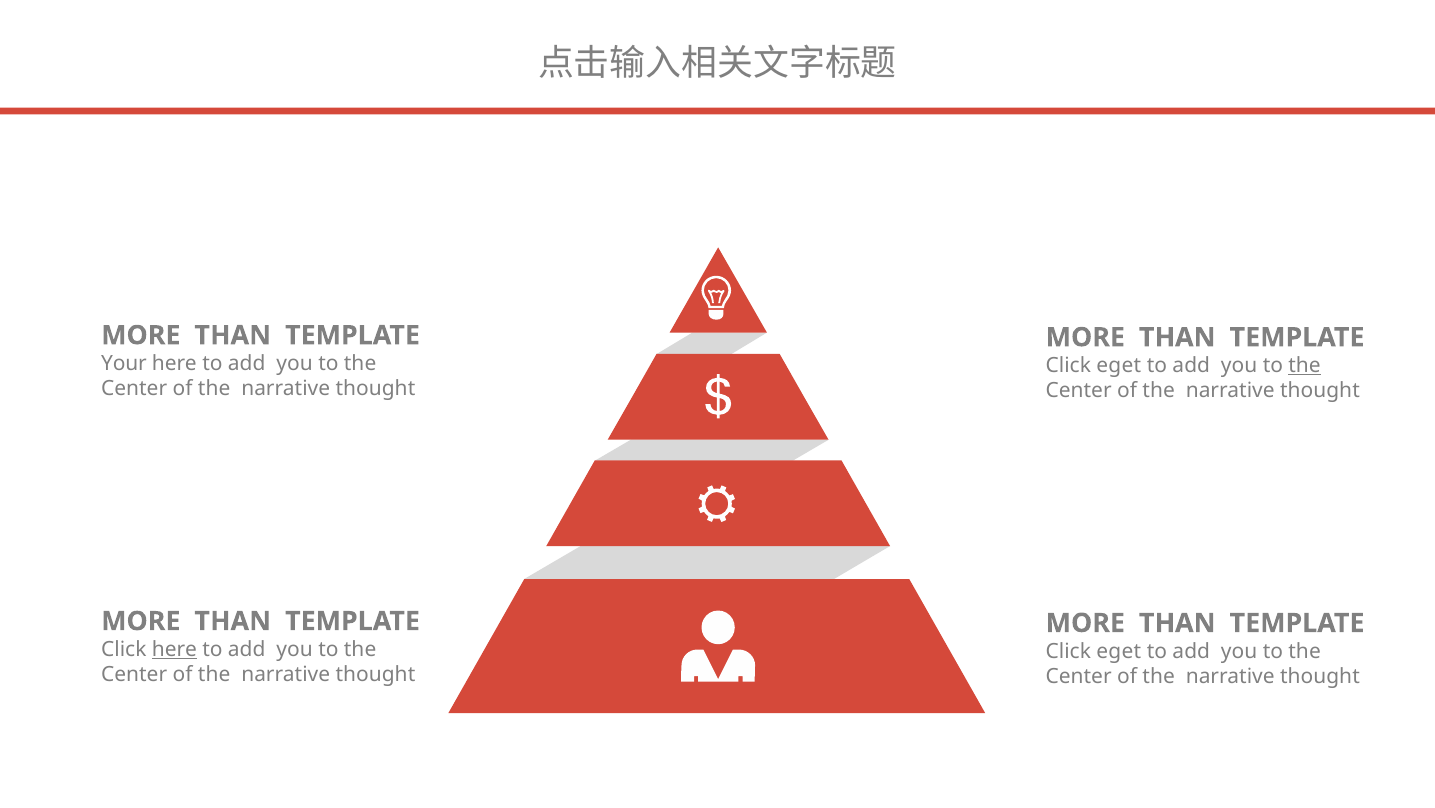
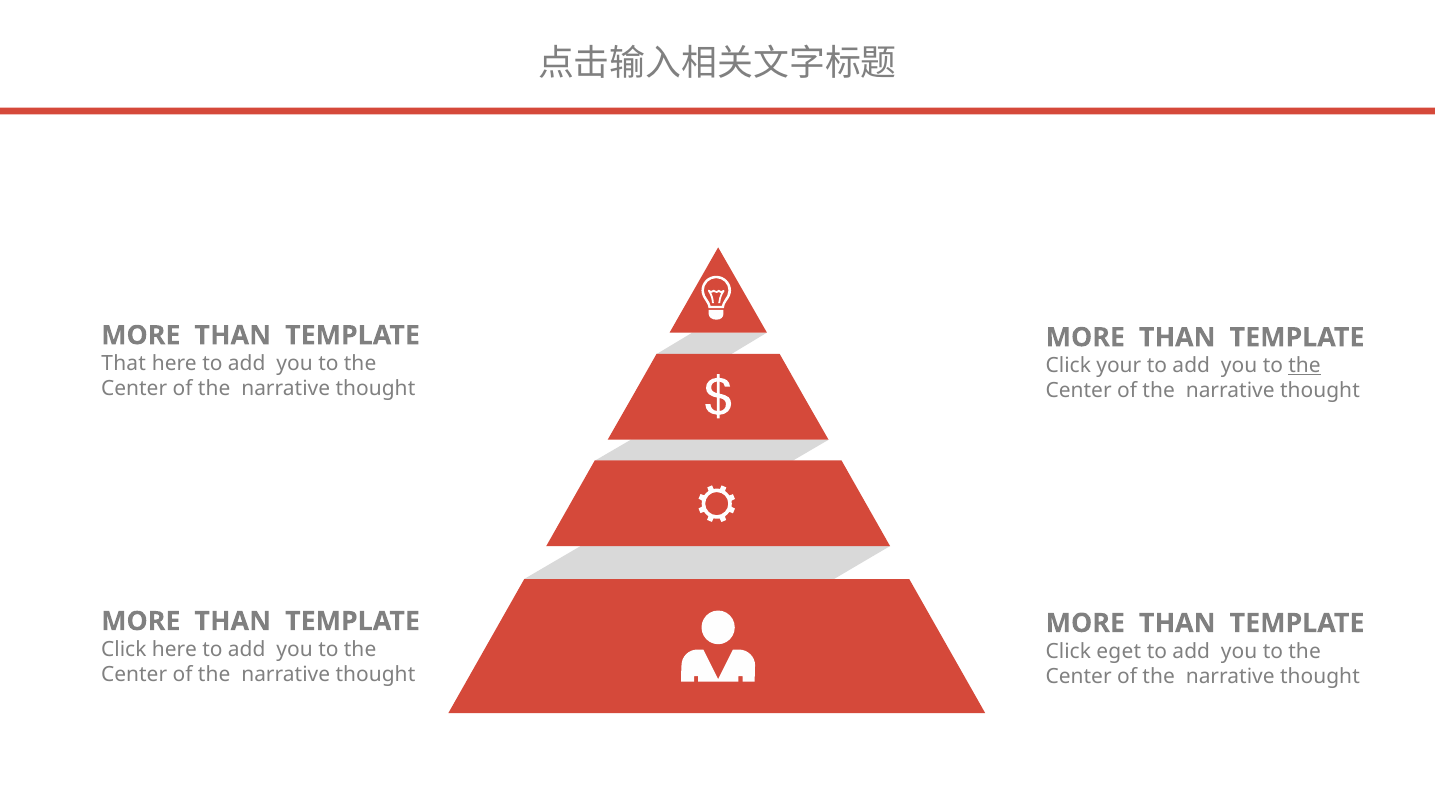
Your: Your -> That (124, 363)
eget: eget -> your (1119, 366)
here underline: present -> none (174, 649)
